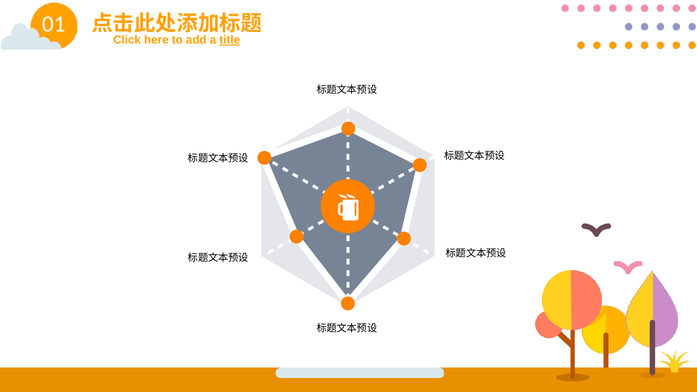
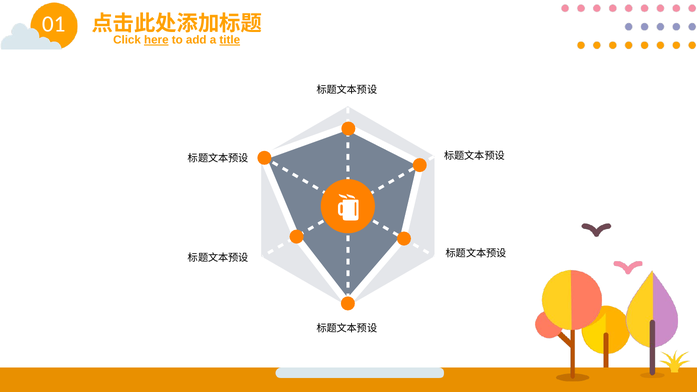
here underline: none -> present (156, 40)
